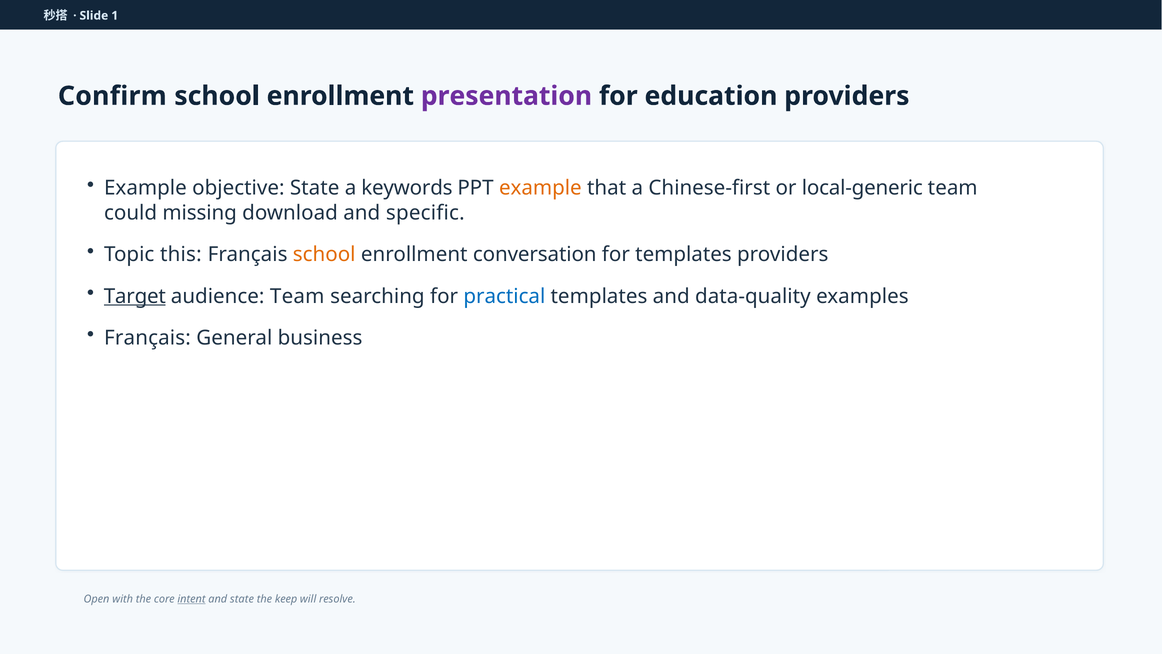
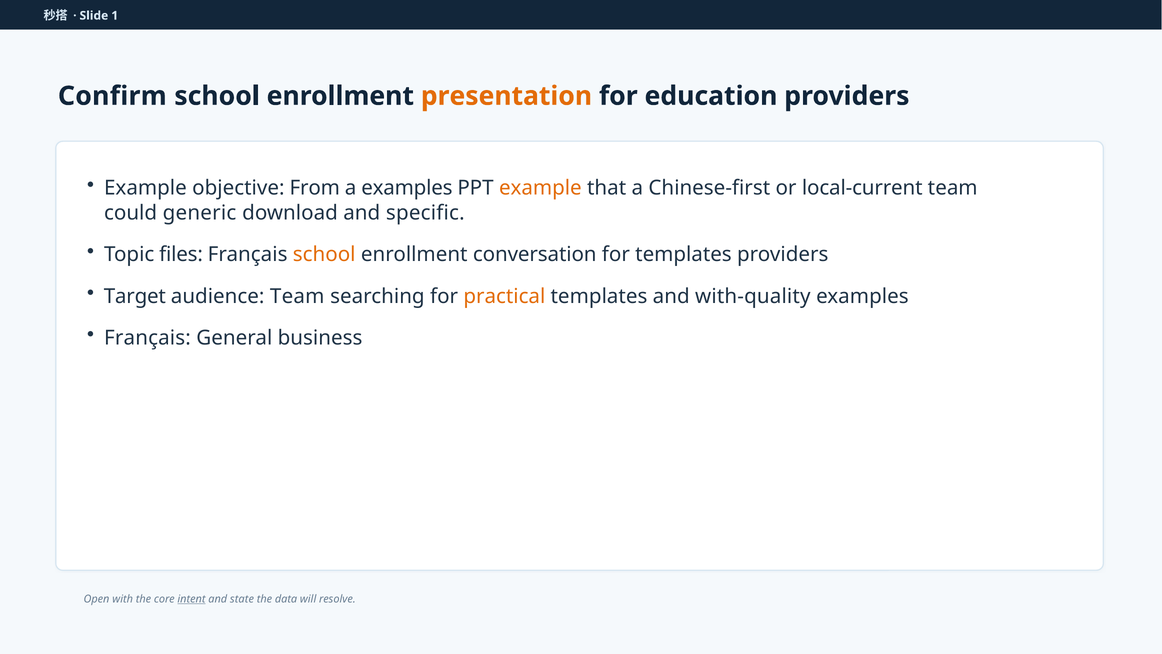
presentation colour: purple -> orange (506, 96)
objective State: State -> From (315, 188)
a keywords: keywords -> examples (407, 188)
local-generic: local-generic -> local-current (862, 188)
missing: missing -> generic (200, 213)
this: this -> files (181, 254)
Target underline: present -> none (135, 296)
practical colour: blue -> orange (504, 296)
data-quality: data-quality -> with-quality (753, 296)
keep: keep -> data (286, 599)
